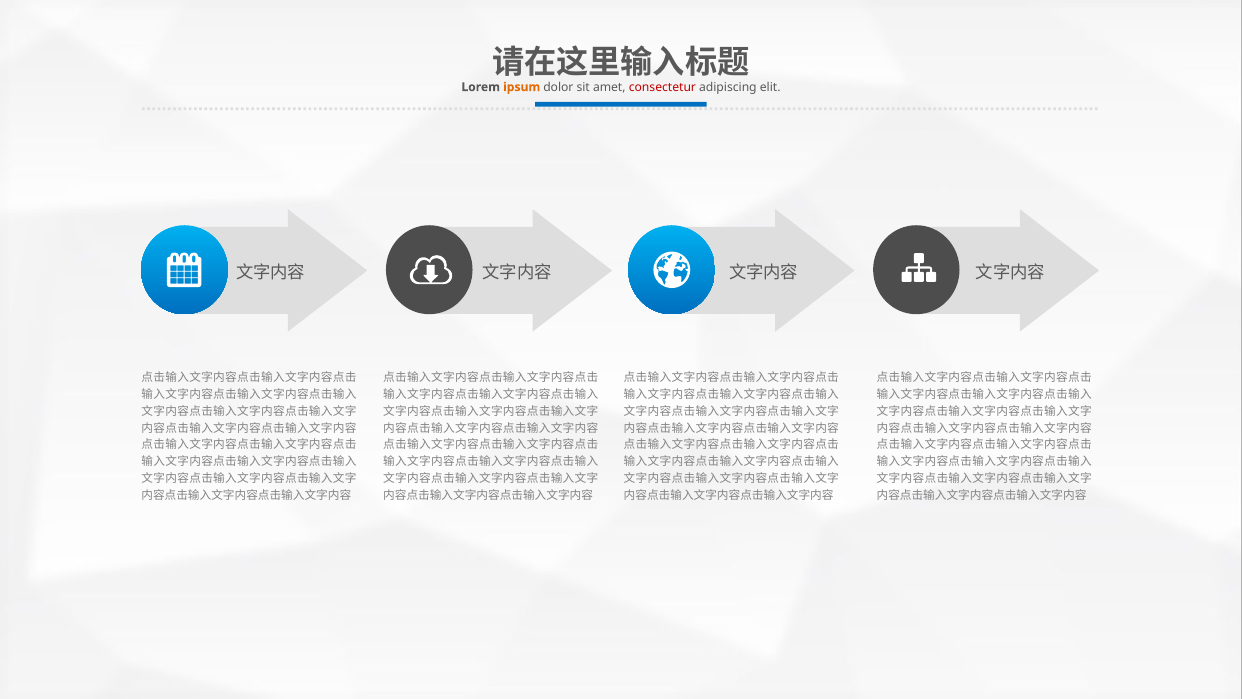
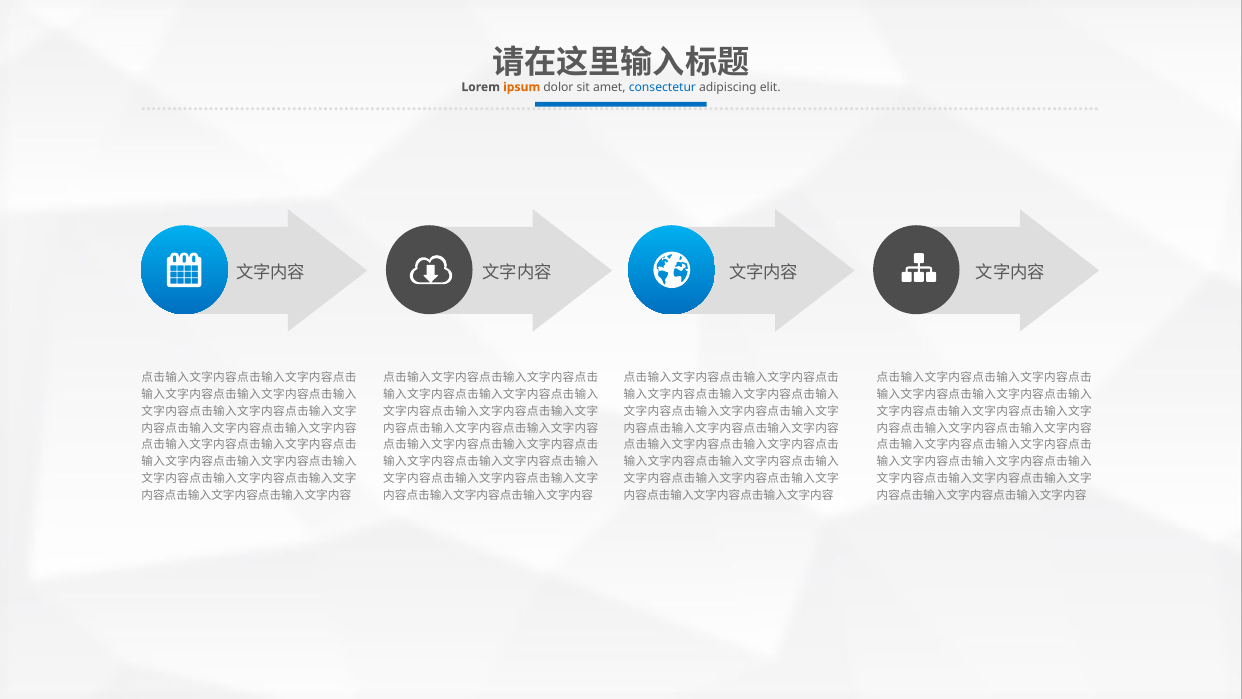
consectetur colour: red -> blue (662, 87)
